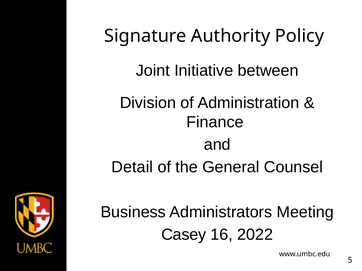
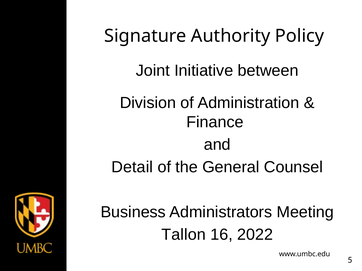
Casey: Casey -> Tallon (184, 235)
